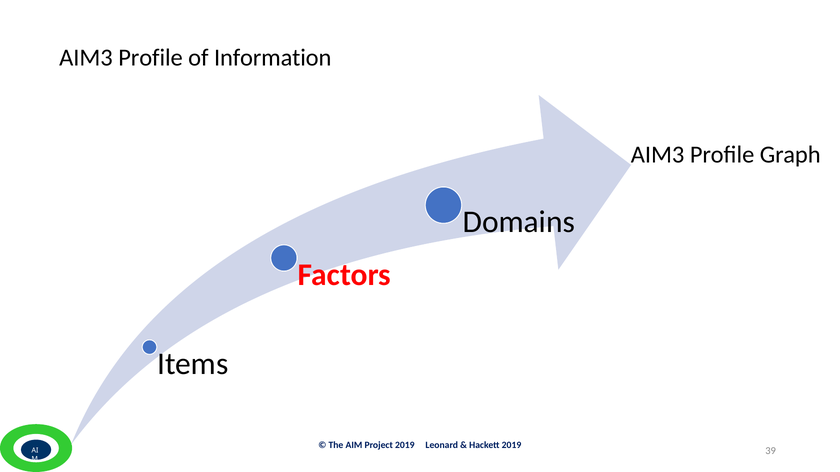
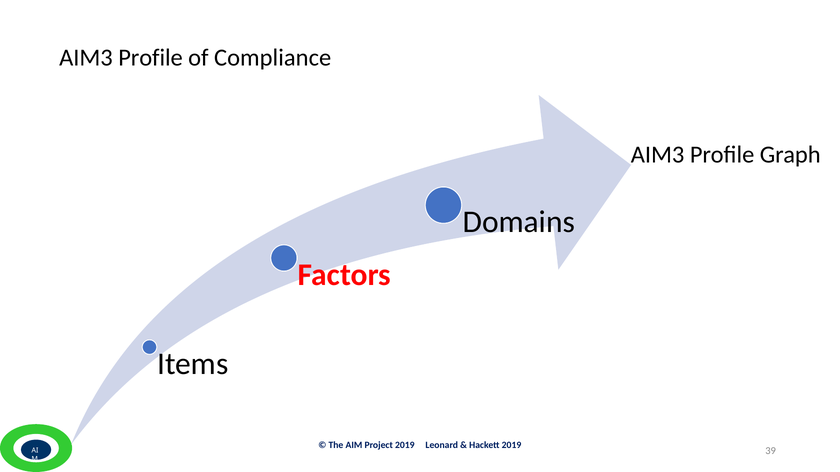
Information: Information -> Compliance (273, 58)
